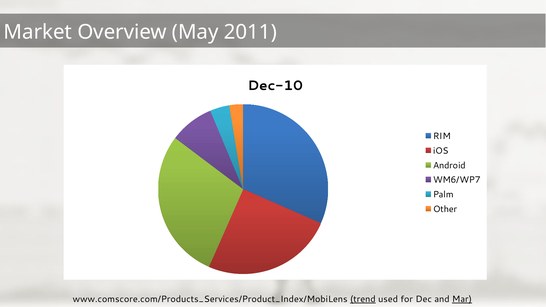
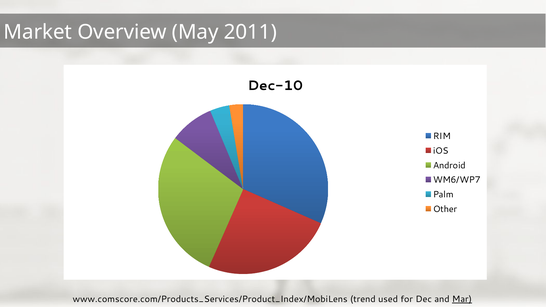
trend underline: present -> none (363, 299)
